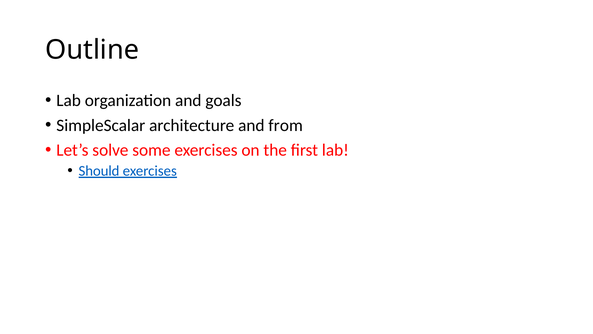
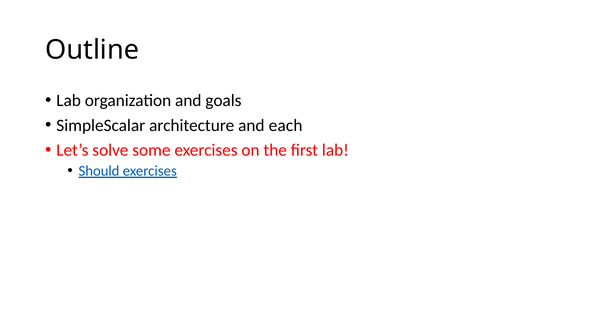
from: from -> each (286, 125)
